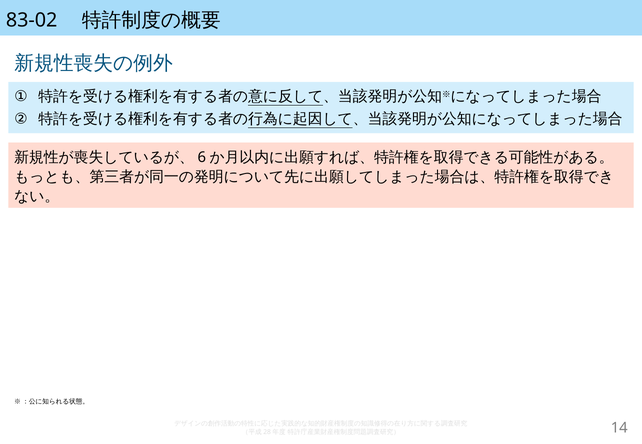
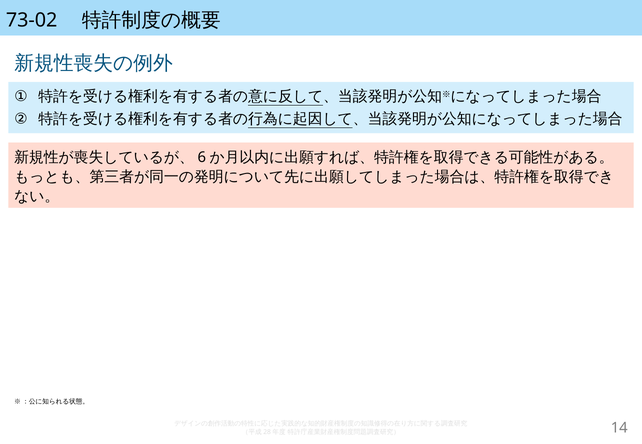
83-02: 83-02 -> 73-02 (32, 20)
